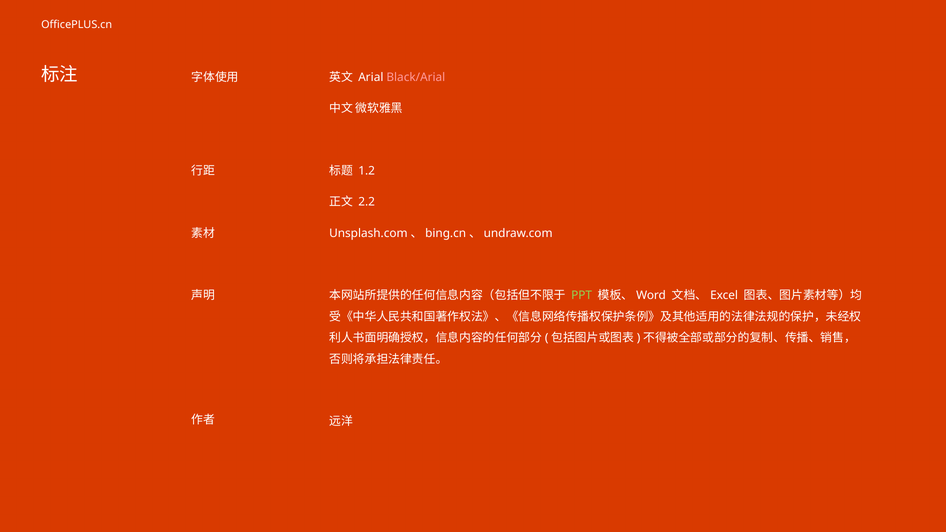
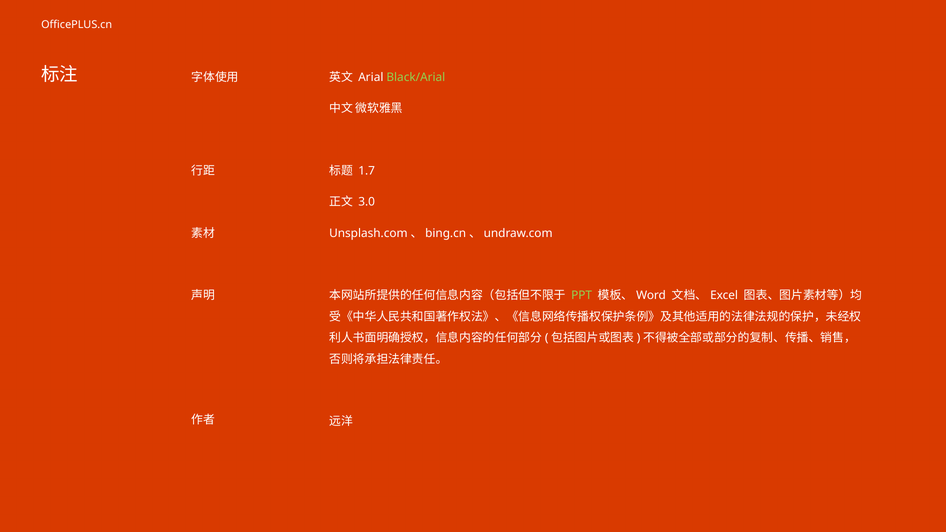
Black/Arial colour: pink -> light green (416, 77)
1.2: 1.2 -> 1.7 (367, 171)
2.2: 2.2 -> 3.0 (367, 202)
